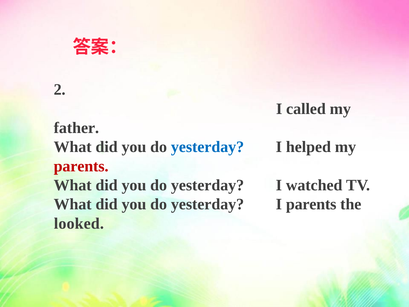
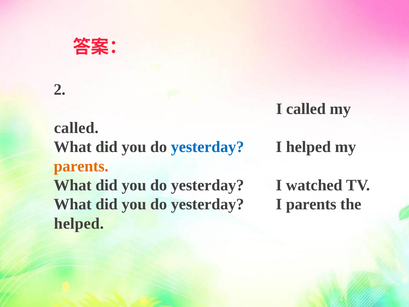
father: father -> called (76, 128)
parents colour: red -> orange (81, 166)
looked: looked -> helped (79, 223)
